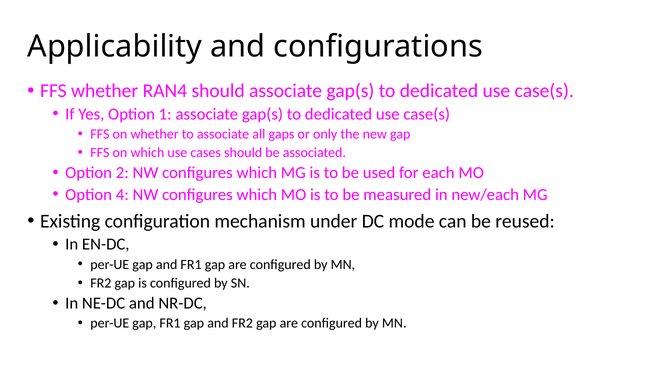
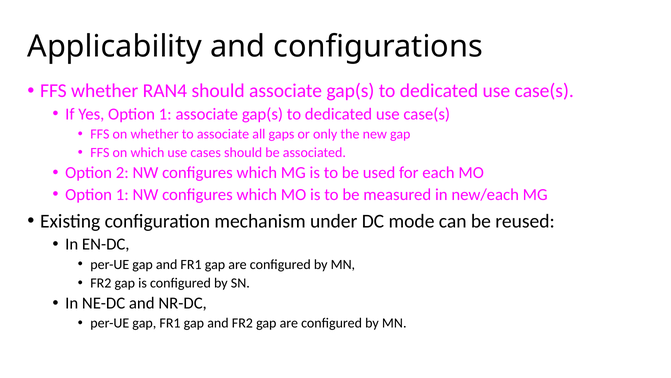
4: 4 -> 1 (122, 194)
